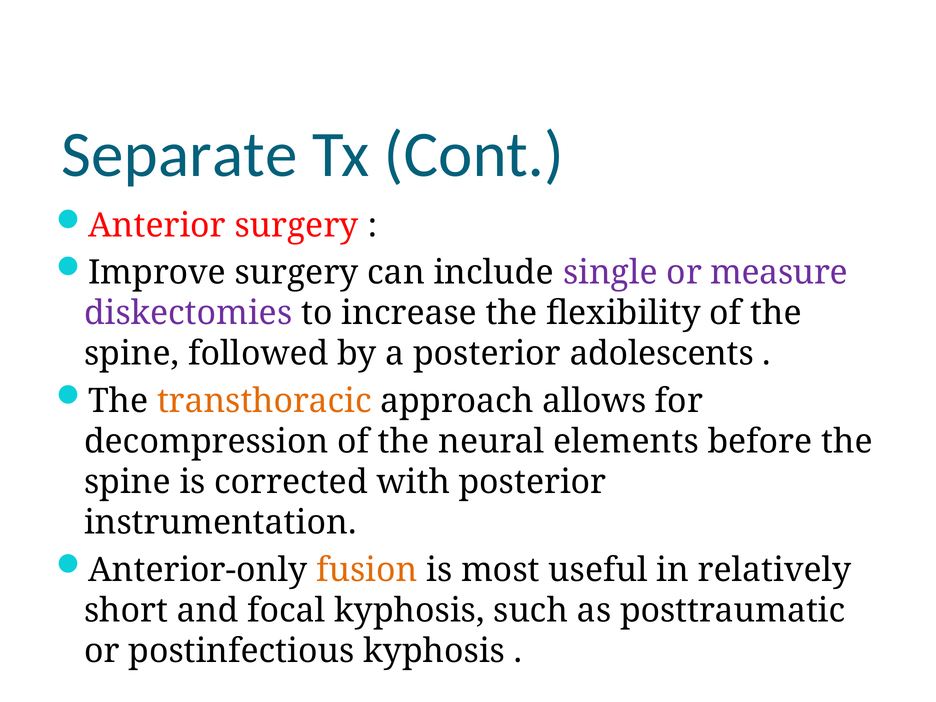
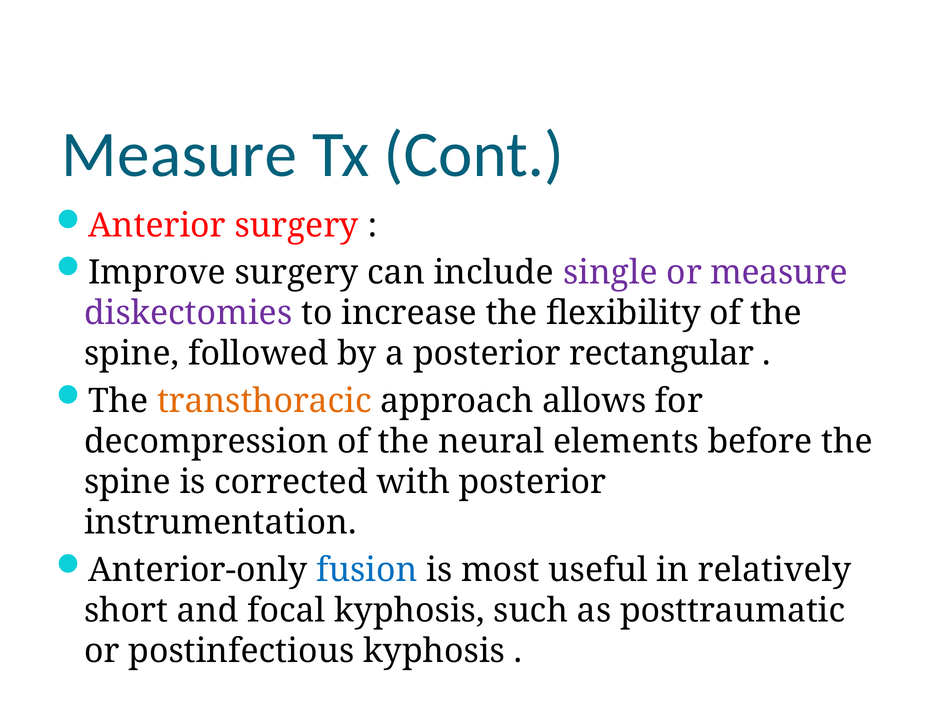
Separate: Separate -> Measure (179, 155)
adolescents: adolescents -> rectangular (662, 354)
fusion colour: orange -> blue (367, 570)
